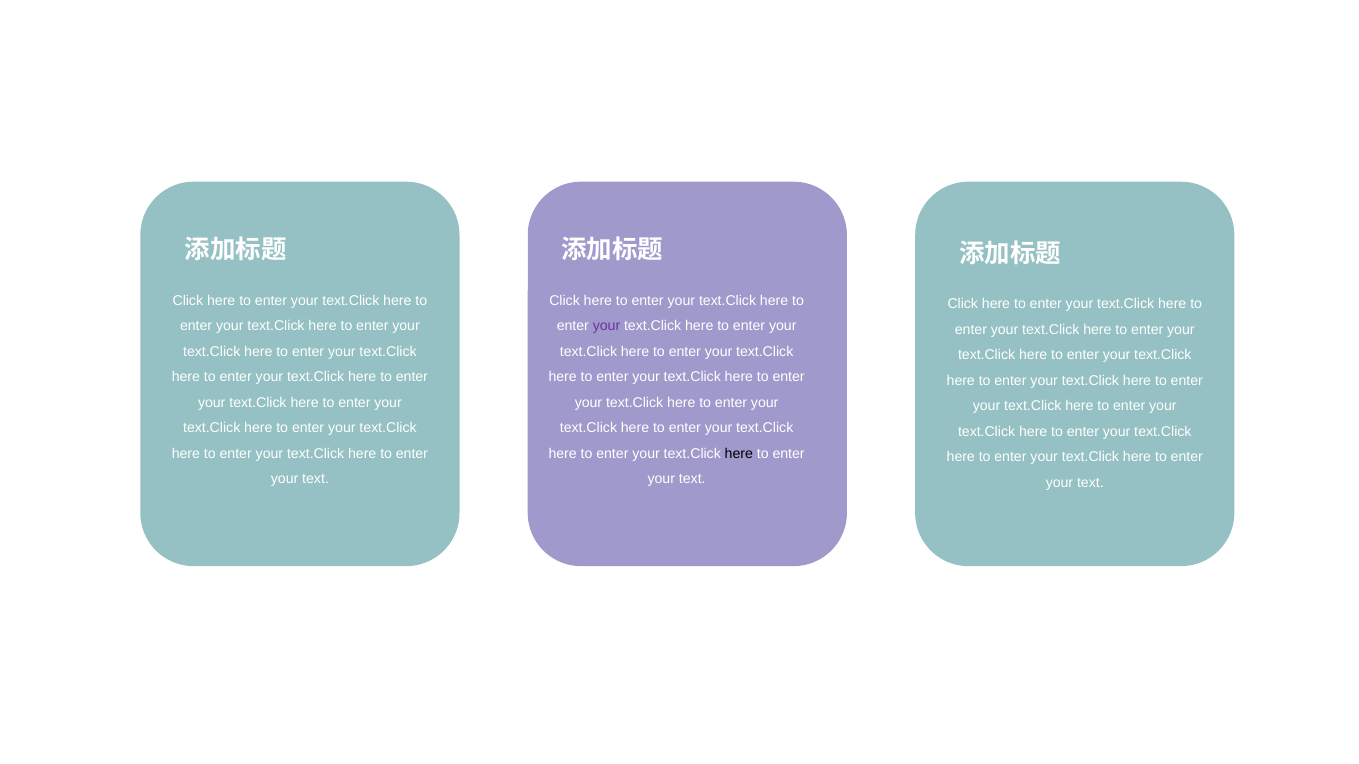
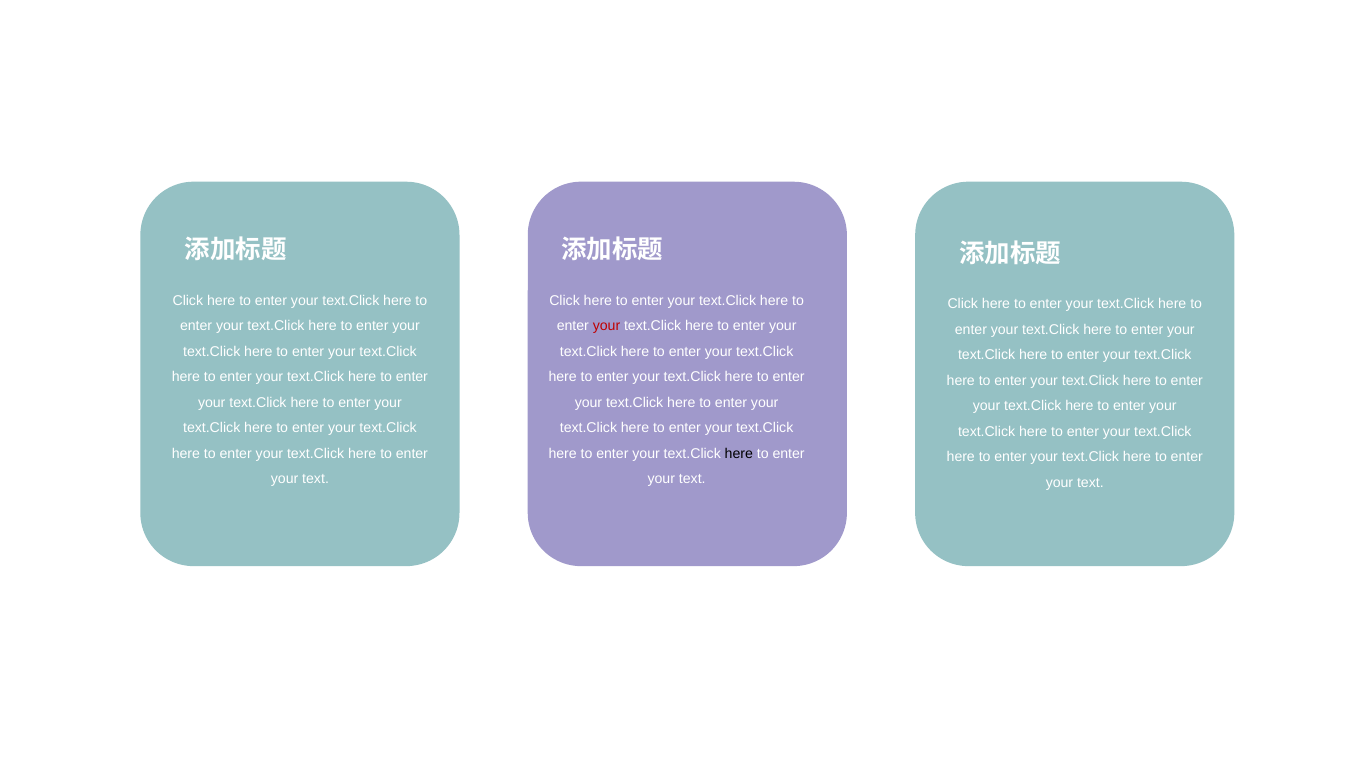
your colour: purple -> red (607, 326)
